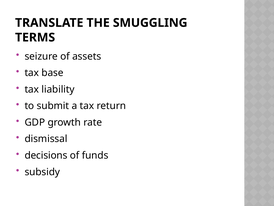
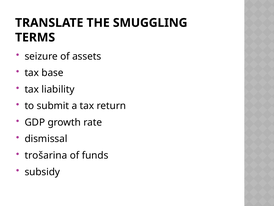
decisions: decisions -> trošarina (46, 155)
